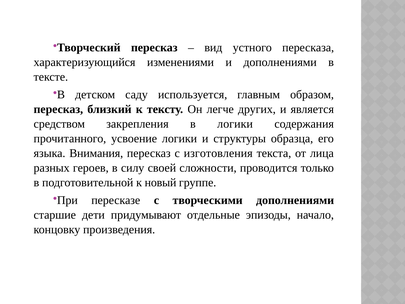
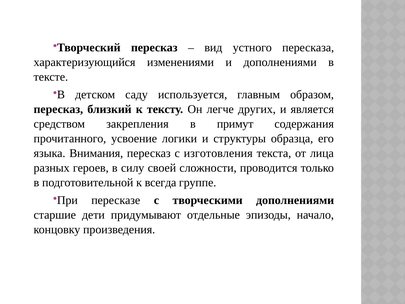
в логики: логики -> примут (235, 124)
новый: новый -> всегда (161, 183)
